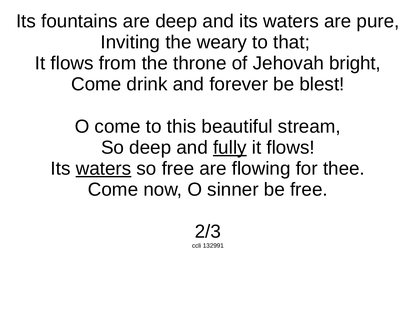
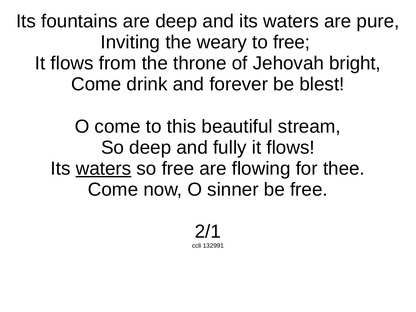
to that: that -> free (292, 42)
fully underline: present -> none (230, 147)
2/3: 2/3 -> 2/1 (208, 232)
